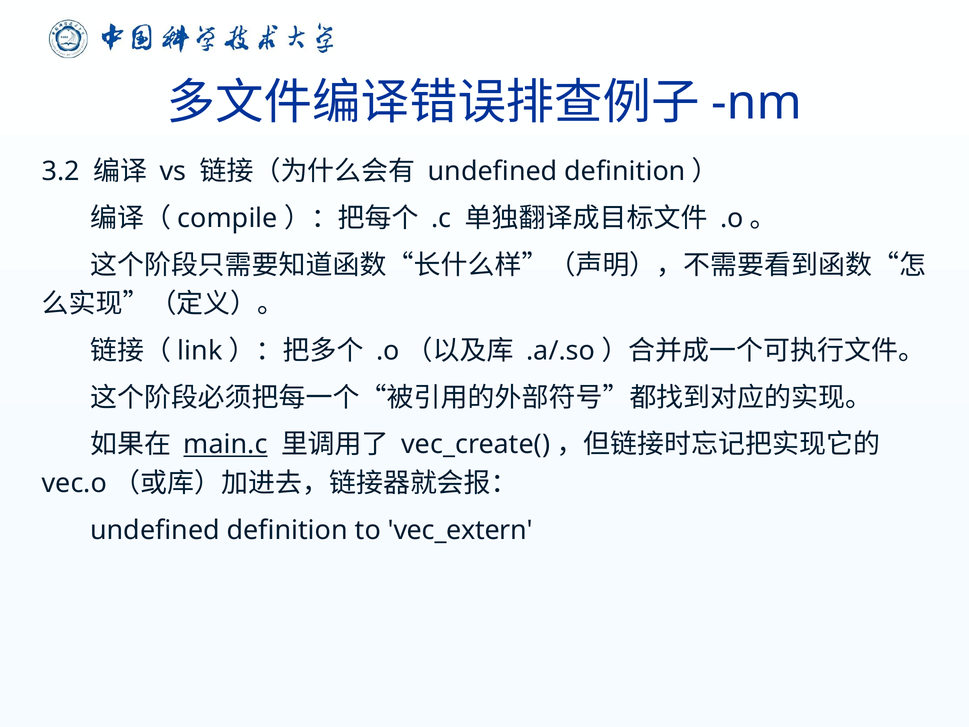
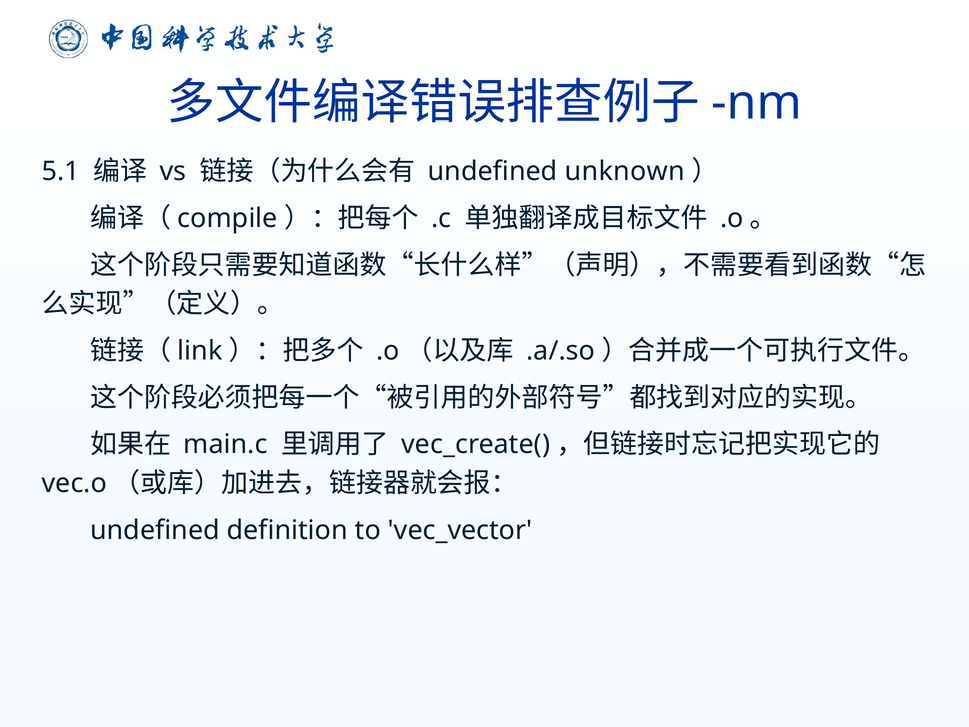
3.2: 3.2 -> 5.1 (61, 171)
definition: definition -> unknown (625, 171)
main.c underline: present -> none (225, 444)
vec_extern: vec_extern -> vec_vector (460, 530)
